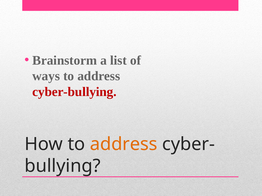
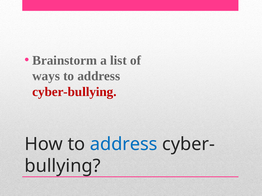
address colour: orange -> blue (124, 144)
